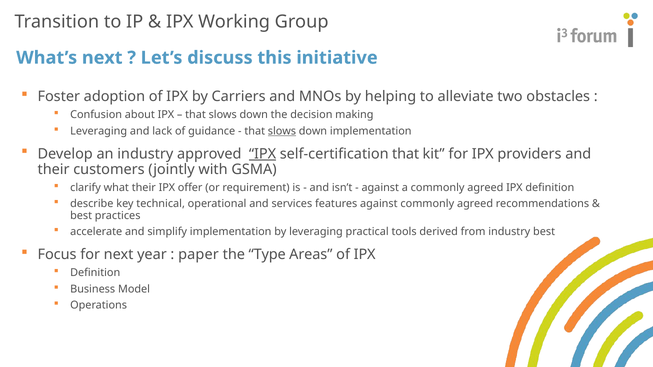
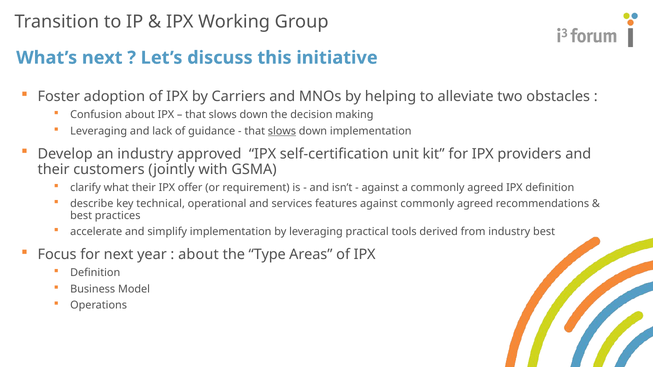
IPX underline: present -> none (263, 154)
self-certification that: that -> unit (406, 154)
paper: paper -> about (198, 255)
